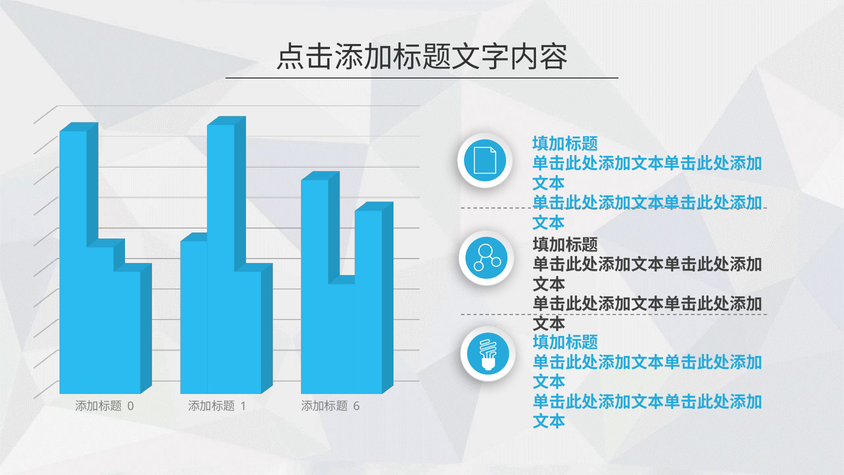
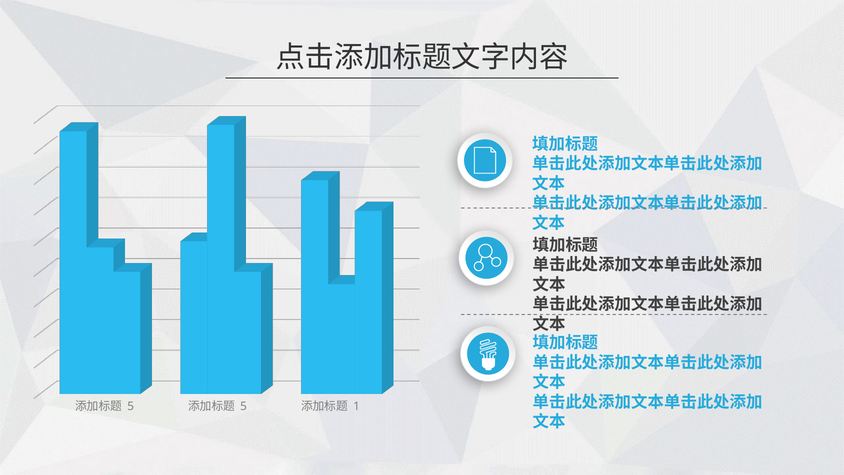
0: 0 -> 5 (131, 406)
1: 1 -> 5 (244, 406)
6: 6 -> 1 (357, 406)
